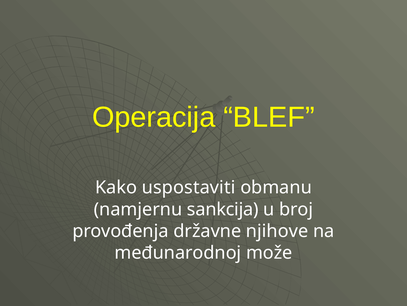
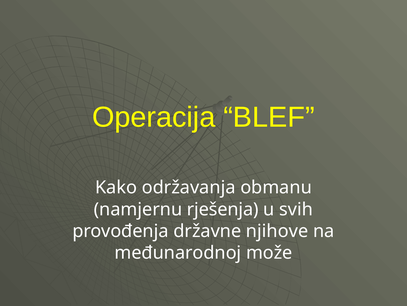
uspostaviti: uspostaviti -> održavanja (189, 187)
sankcija: sankcija -> rješenja (223, 209)
broj: broj -> svih (296, 209)
